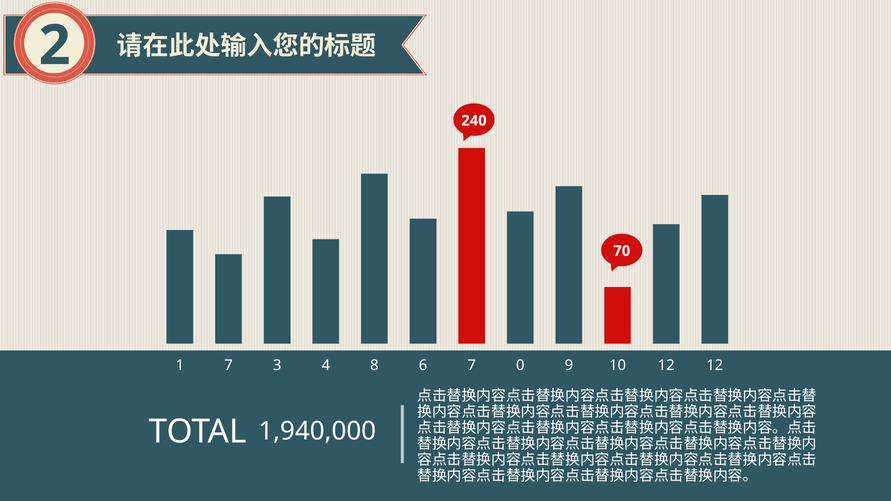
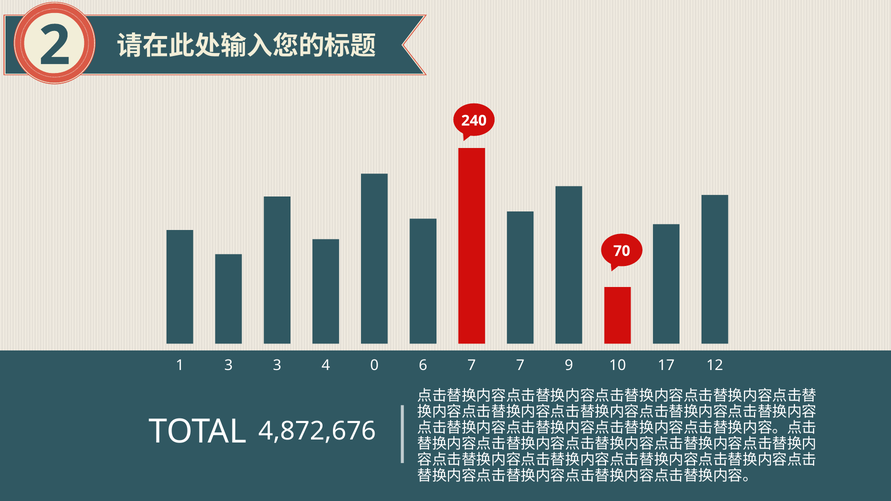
1 7: 7 -> 3 (229, 366)
8: 8 -> 0 (374, 366)
7 0: 0 -> 7 (520, 366)
10 12: 12 -> 17 (666, 366)
1,940,000: 1,940,000 -> 4,872,676 (317, 431)
